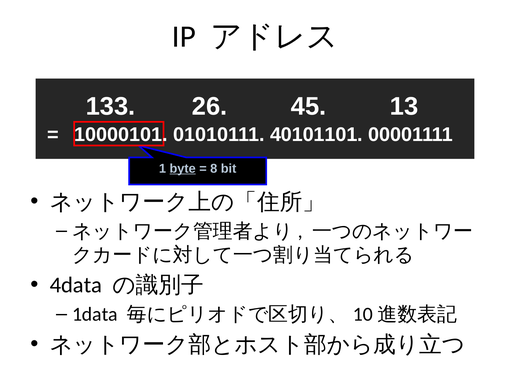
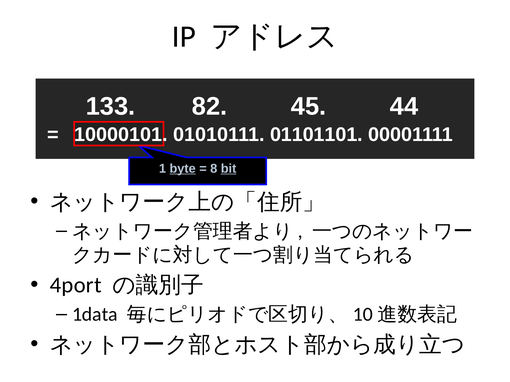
26: 26 -> 82 (210, 106)
13: 13 -> 44 (404, 106)
40101101: 40101101 -> 01101101 (316, 135)
bit underline: none -> present (229, 169)
4data: 4data -> 4port (76, 286)
